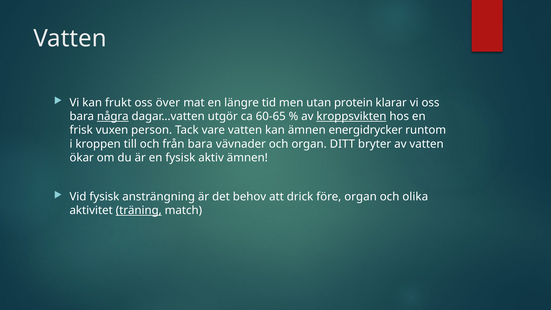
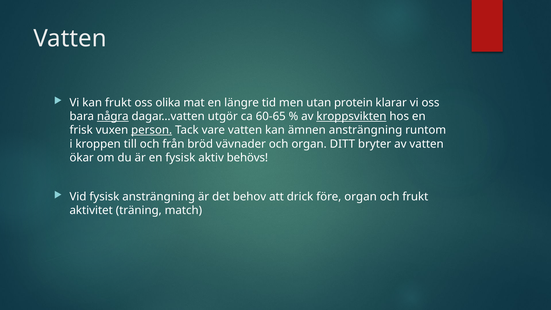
över: över -> olika (168, 103)
person underline: none -> present (152, 130)
ämnen energidrycker: energidrycker -> ansträngning (366, 130)
från bara: bara -> bröd (200, 144)
aktiv ämnen: ämnen -> behövs (247, 158)
och olika: olika -> frukt (415, 197)
träning underline: present -> none (139, 210)
